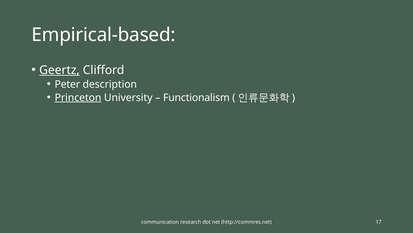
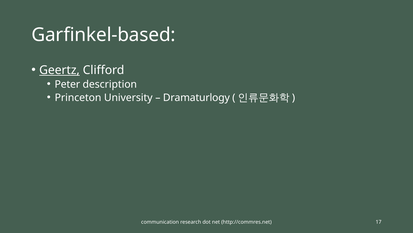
Empirical-based: Empirical-based -> Garfinkel-based (104, 35)
Princeton underline: present -> none (78, 97)
Functionalism: Functionalism -> Dramaturlogy (196, 97)
